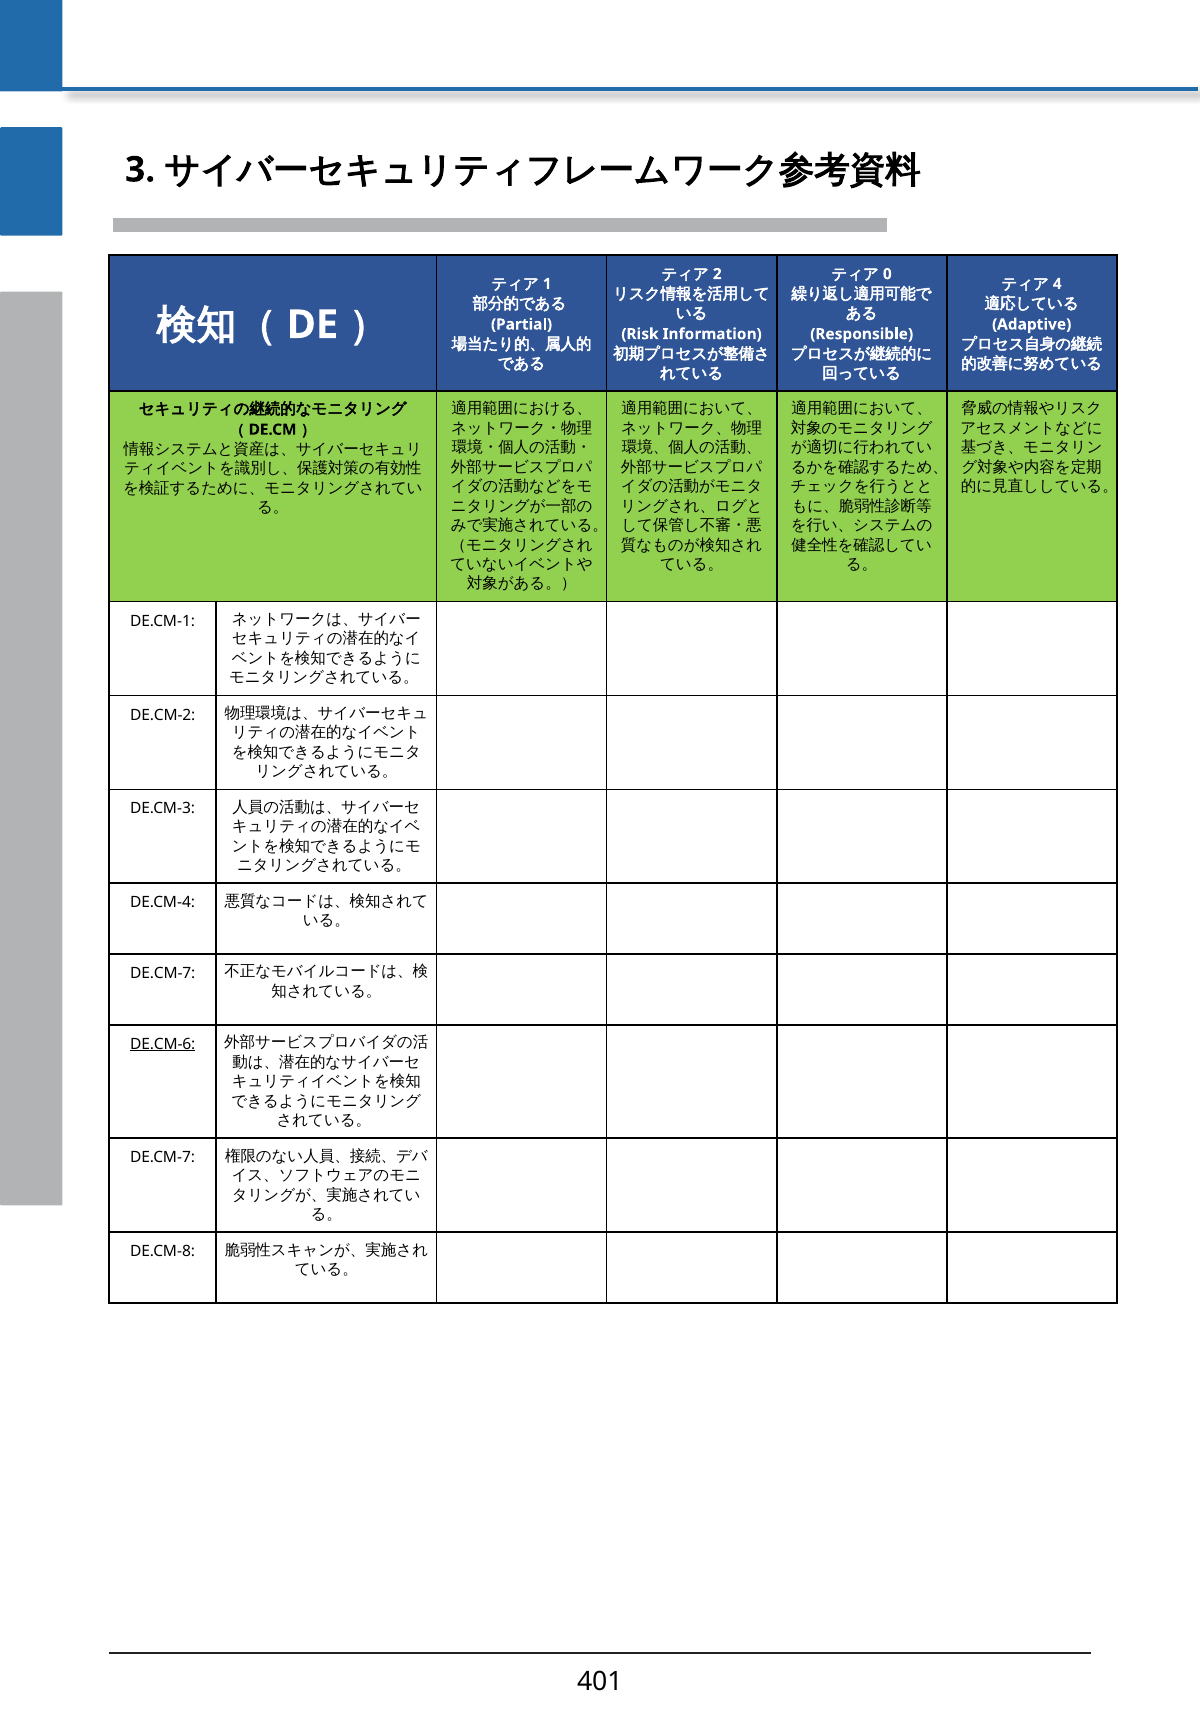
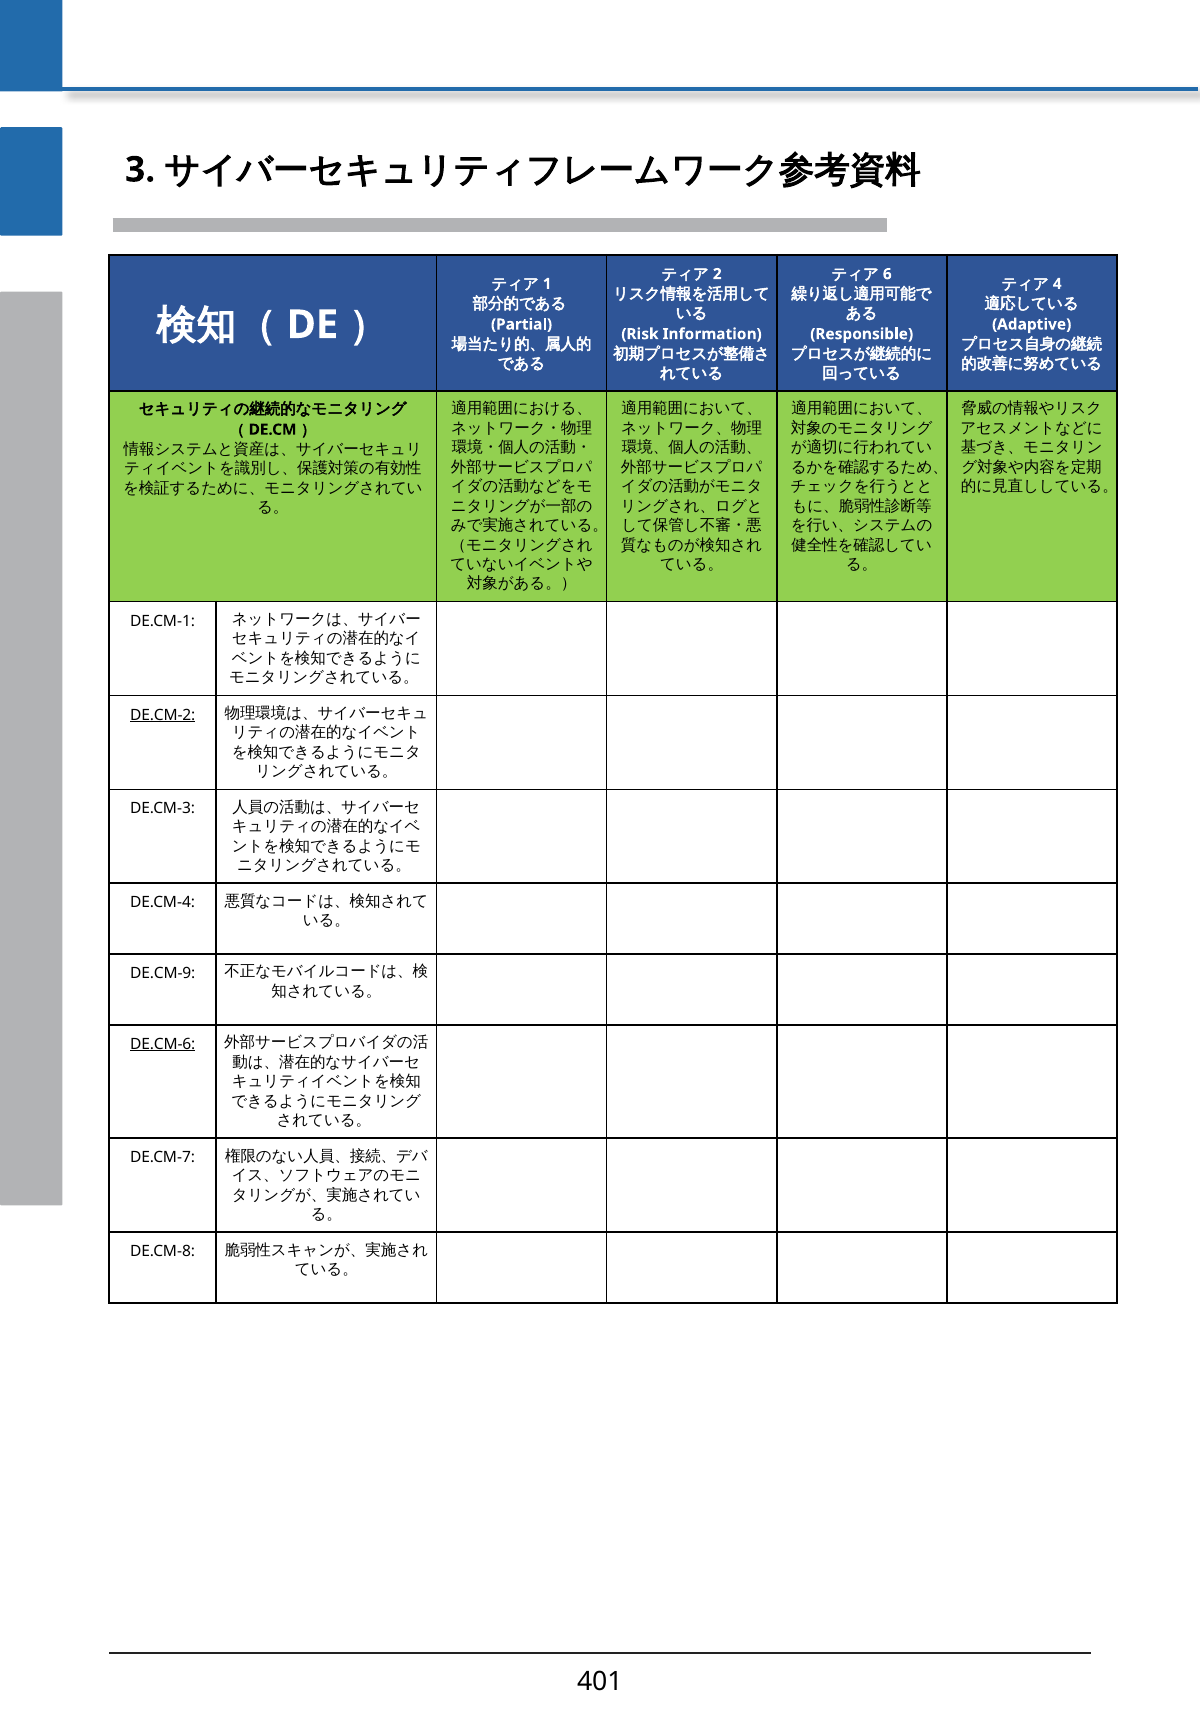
0: 0 -> 6 (887, 274)
DE.CM-2 underline: none -> present (163, 715)
DE.CM-7: DE.CM-7 -> DE.CM-9 (163, 973)
